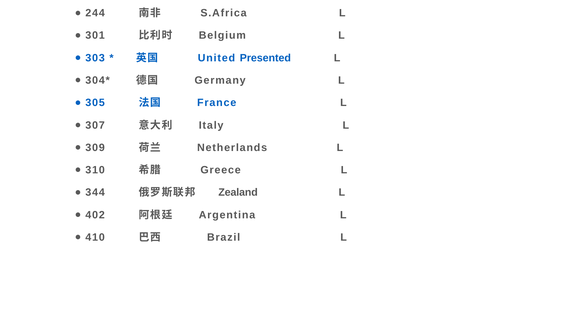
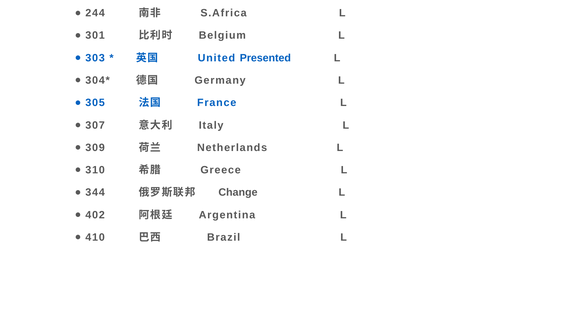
Zealand: Zealand -> Change (238, 192)
